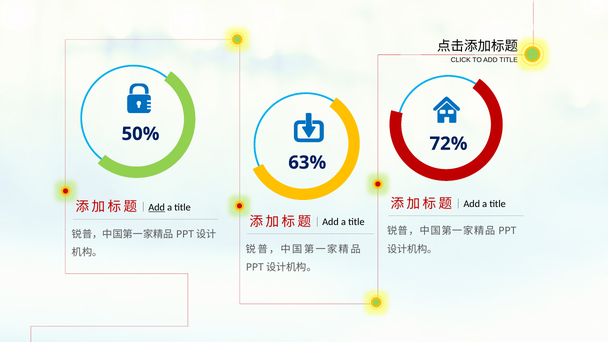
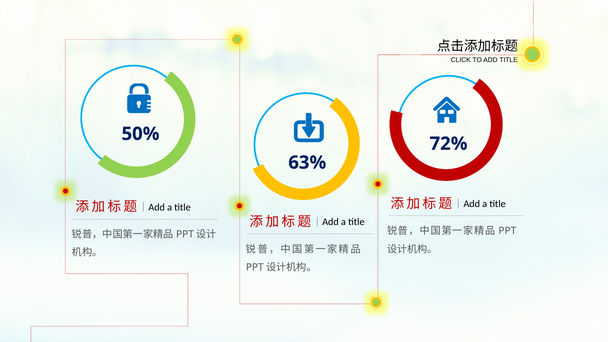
Add underline: present -> none (157, 207)
